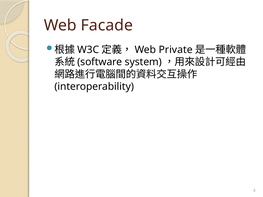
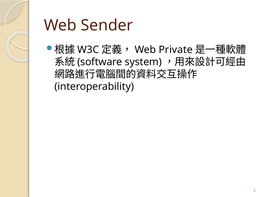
Facade: Facade -> Sender (107, 25)
